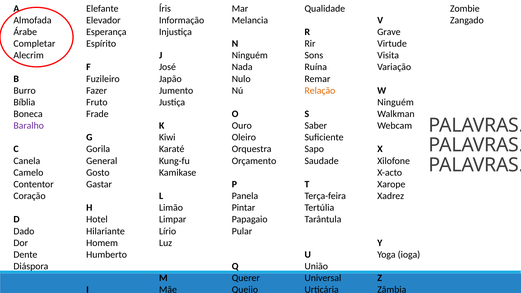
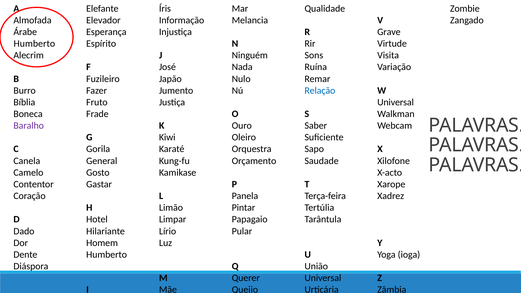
Completar: Completar -> Humberto (34, 44)
Relação colour: orange -> blue (320, 91)
Ninguém: Ninguém -> Universal (396, 102)
